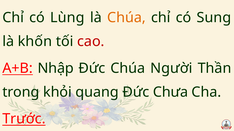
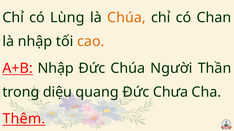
Sung: Sung -> Chan (214, 18)
là khốn: khốn -> nhập (35, 42)
cao colour: red -> orange (91, 42)
khỏi: khỏi -> diệu (57, 92)
Trước: Trước -> Thêm (24, 119)
